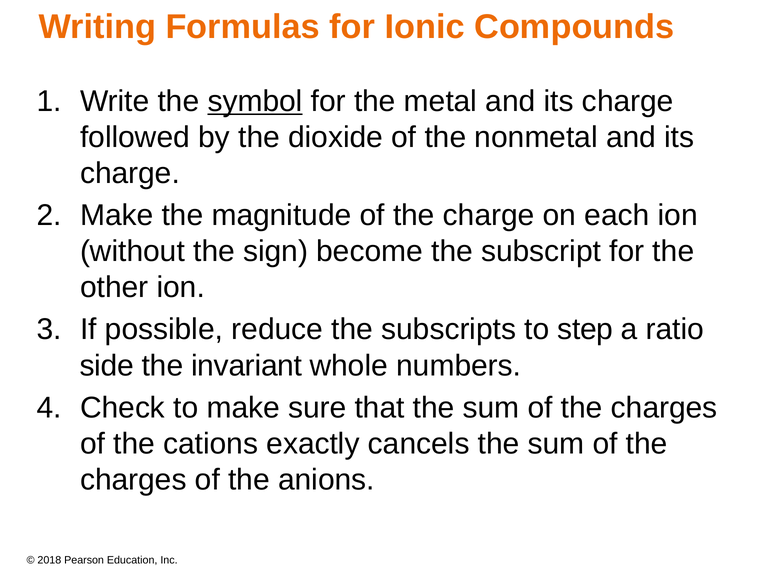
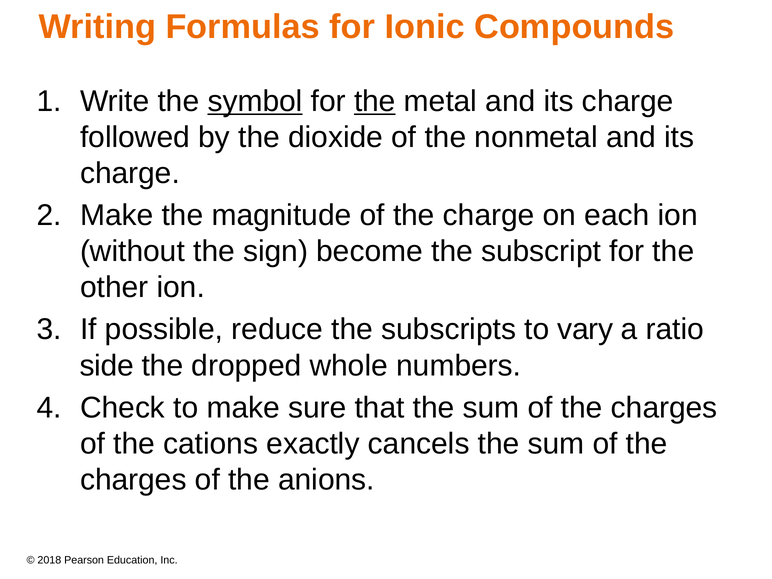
the underline: none -> present (375, 101)
step: step -> vary (585, 330)
invariant: invariant -> dropped (246, 366)
